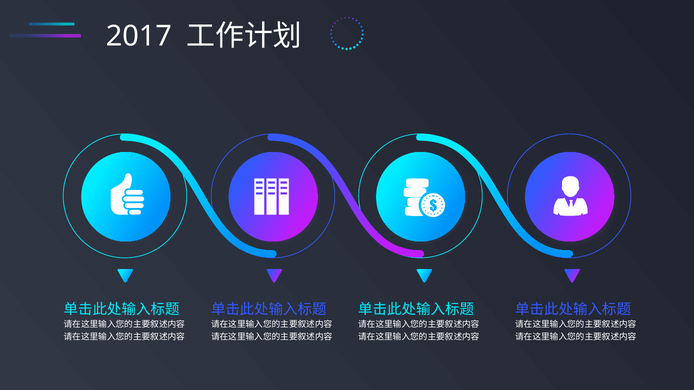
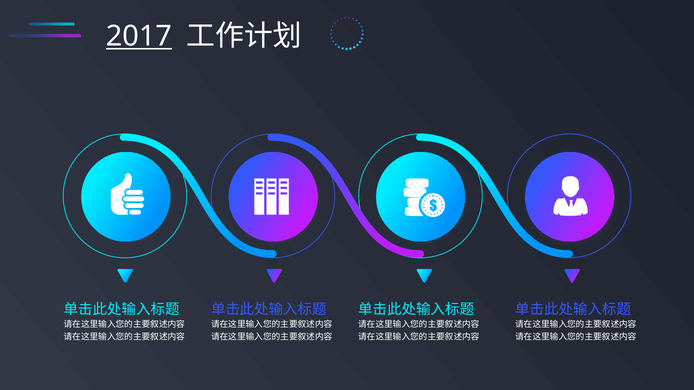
2017 underline: none -> present (139, 36)
